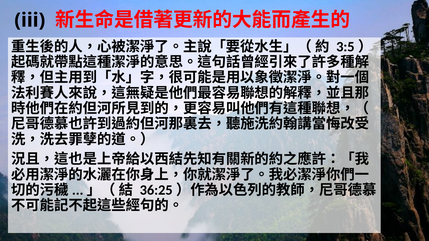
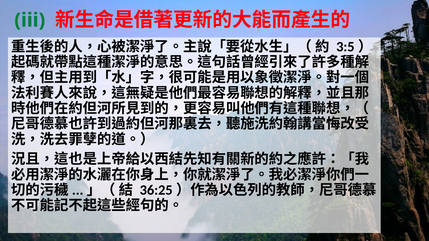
iii colour: black -> green (30, 20)
